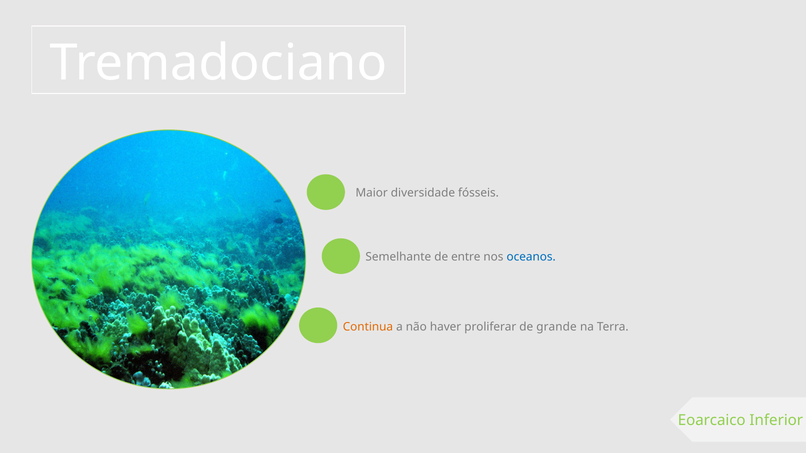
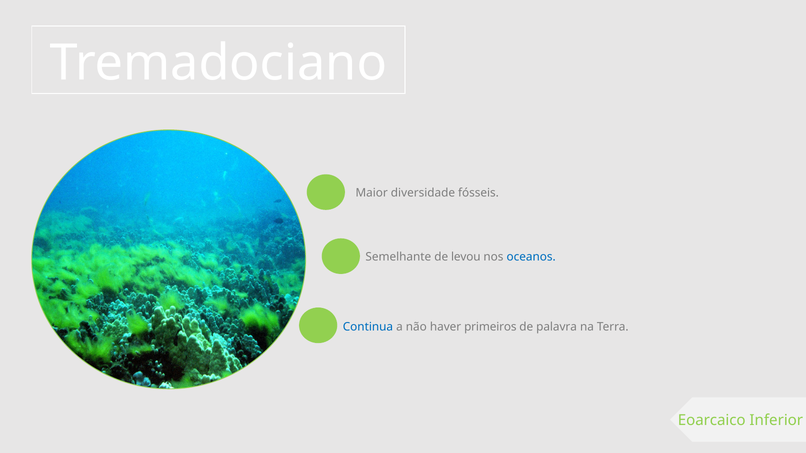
entre: entre -> levou (466, 257)
Continua colour: orange -> blue (368, 327)
proliferar: proliferar -> primeiros (490, 327)
grande: grande -> palavra (557, 327)
